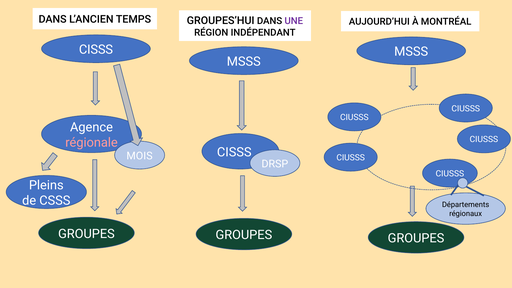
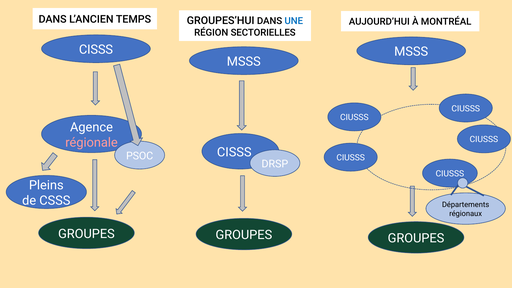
UNE colour: purple -> blue (294, 21)
INDÉPENDANT: INDÉPENDANT -> SECTORIELLES (263, 33)
MOIS: MOIS -> PSOC (140, 156)
